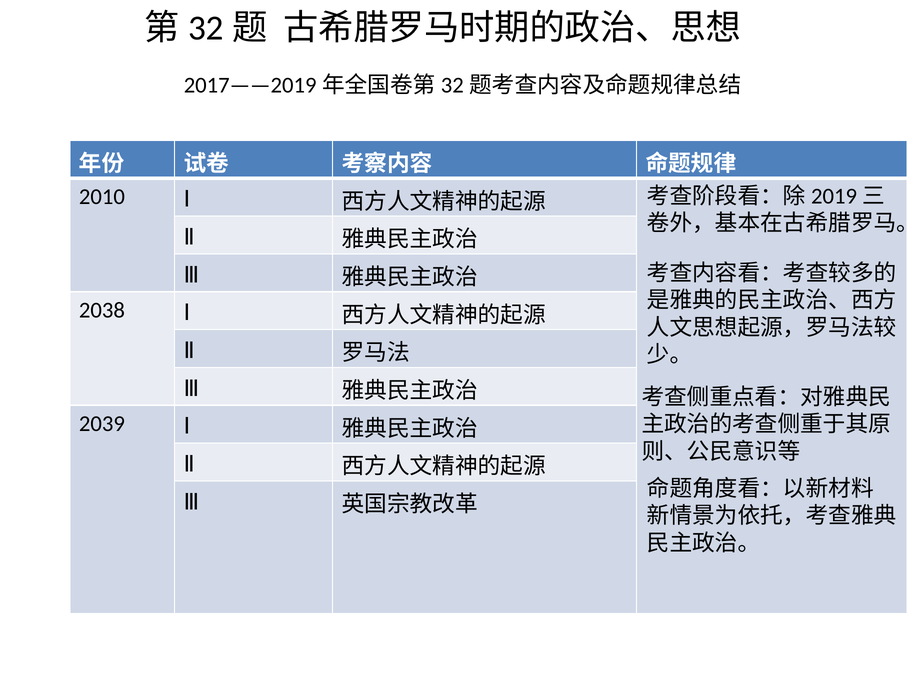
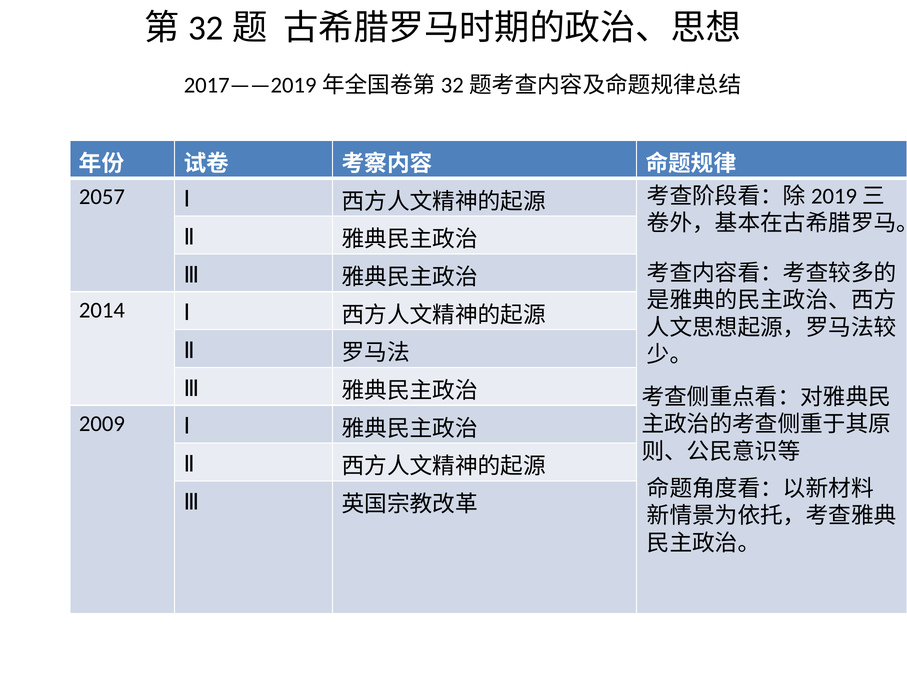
2010: 2010 -> 2057 (102, 197)
2038: 2038 -> 2014 (102, 311)
2039: 2039 -> 2009 (102, 424)
